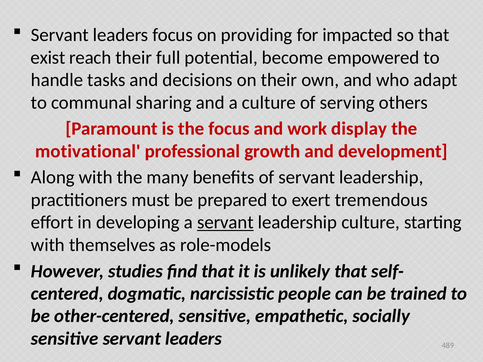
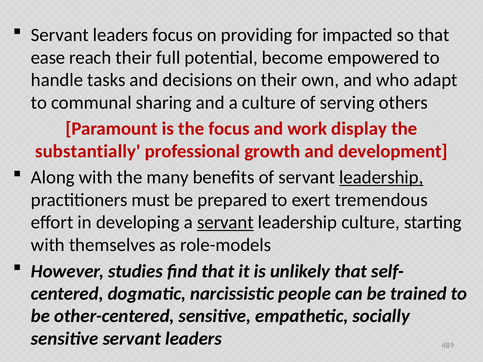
exist: exist -> ease (48, 58)
motivational: motivational -> substantially (88, 151)
leadership underline: none -> present (381, 178)
